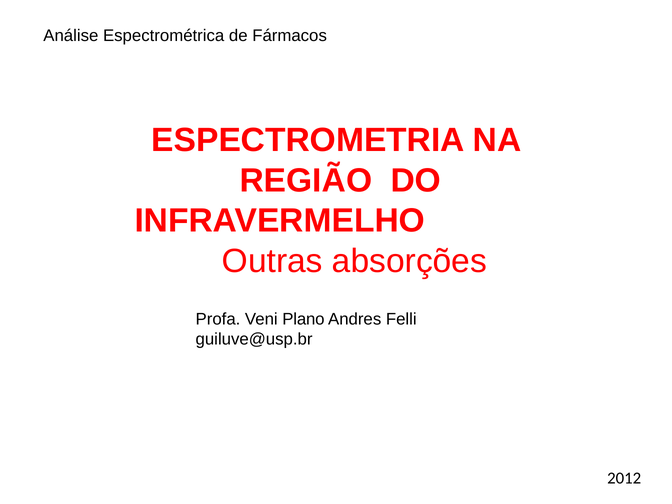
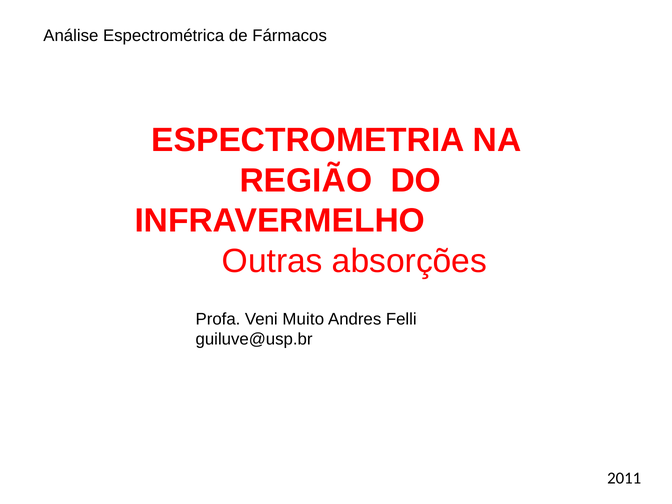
Plano: Plano -> Muito (303, 319)
2012: 2012 -> 2011 (624, 478)
